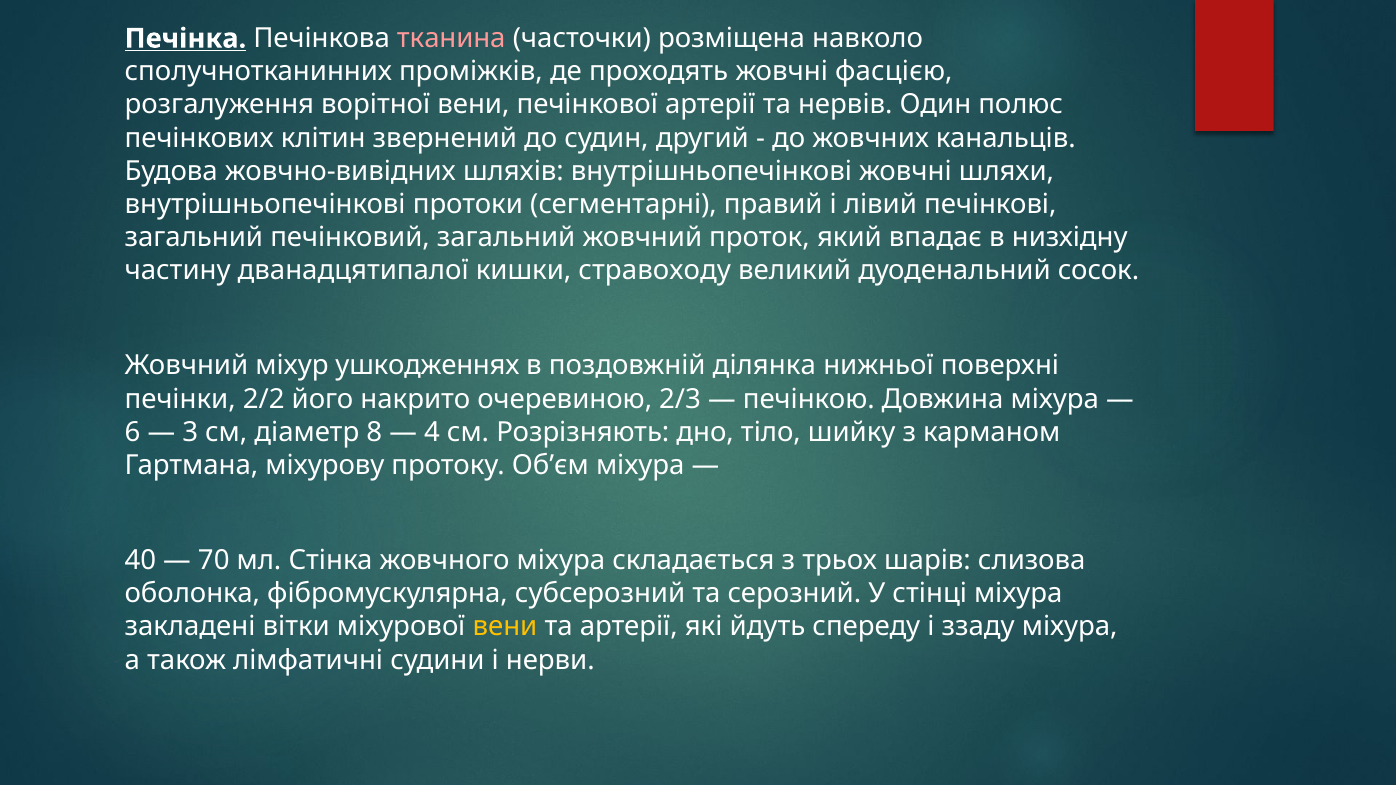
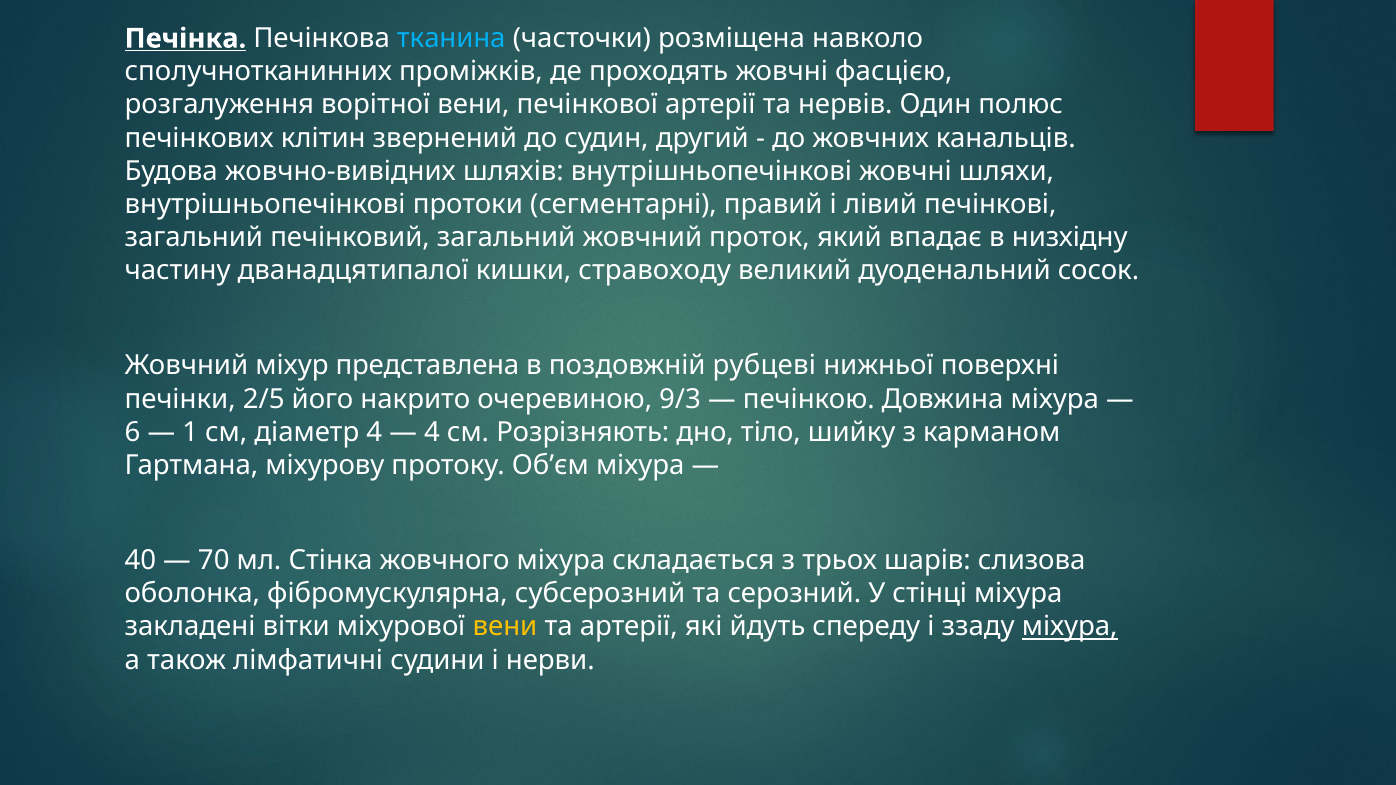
тканина colour: pink -> light blue (451, 39)
ушкодженнях: ушкодженнях -> представлена (427, 366)
ділянка: ділянка -> рубцеві (764, 366)
2/2: 2/2 -> 2/5 (264, 399)
2/3: 2/3 -> 9/3 (680, 399)
3: 3 -> 1 (190, 432)
діаметр 8: 8 -> 4 (374, 432)
міхура underline: none -> present (1070, 627)
